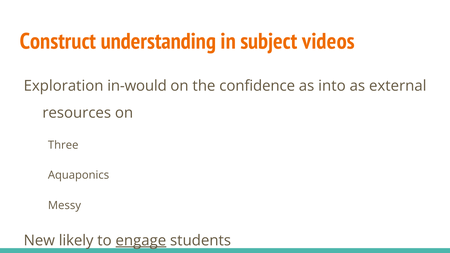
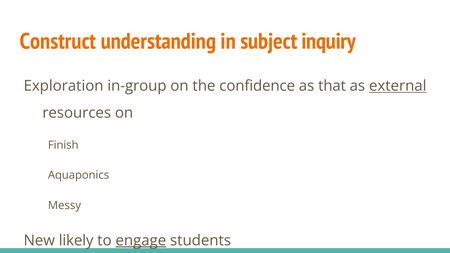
videos: videos -> inquiry (329, 41)
in-would: in-would -> in-group (137, 86)
into: into -> that (332, 86)
external underline: none -> present (398, 86)
Three: Three -> Finish (63, 145)
